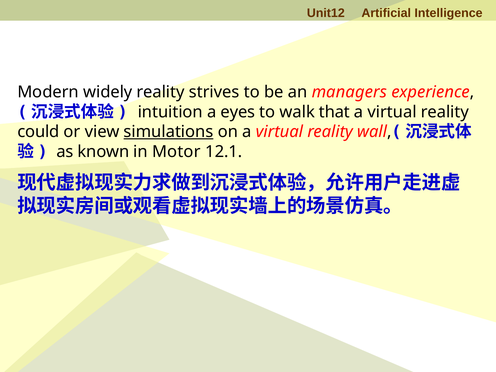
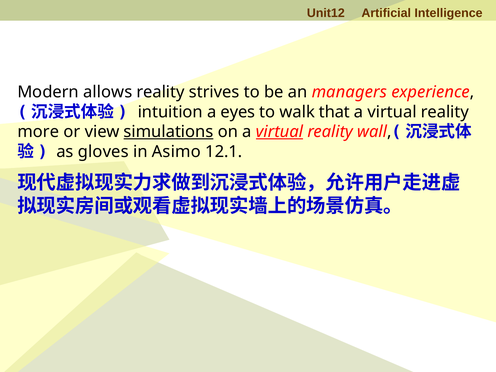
widely: widely -> allows (108, 92)
could: could -> more (38, 132)
virtual underline: none -> present (279, 132)
known: known -> gloves (103, 152)
Motor: Motor -> Asimo (176, 152)
